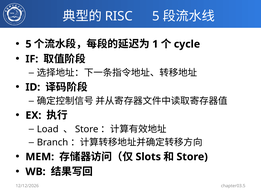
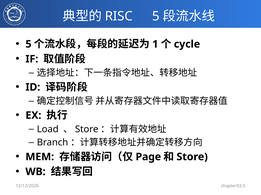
Slots: Slots -> Page (148, 157)
